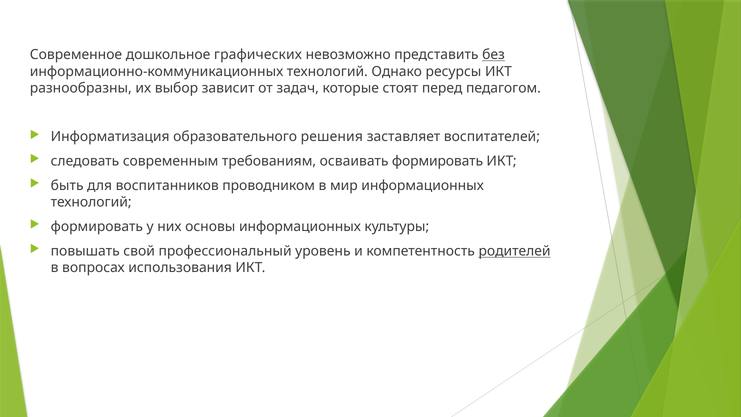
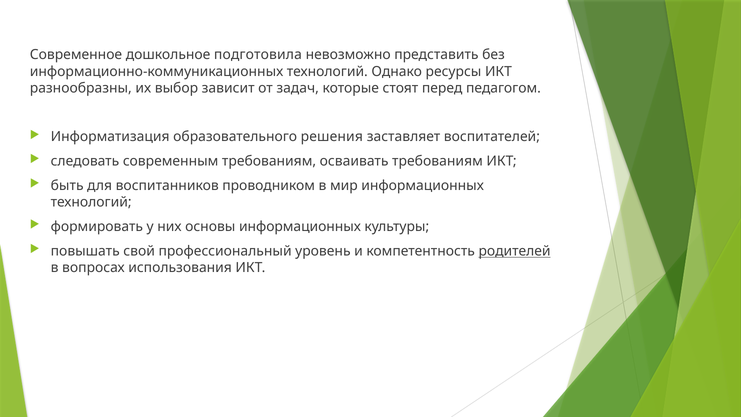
графических: графических -> подготовила (258, 55)
без underline: present -> none (494, 55)
осваивать формировать: формировать -> требованиям (437, 161)
